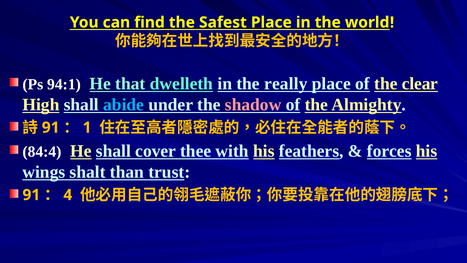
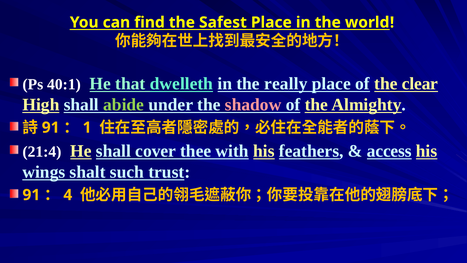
94:1: 94:1 -> 40:1 (64, 84)
abide colour: light blue -> light green (124, 105)
84:4: 84:4 -> 21:4 (42, 152)
forces: forces -> access (389, 151)
than: than -> such (127, 172)
